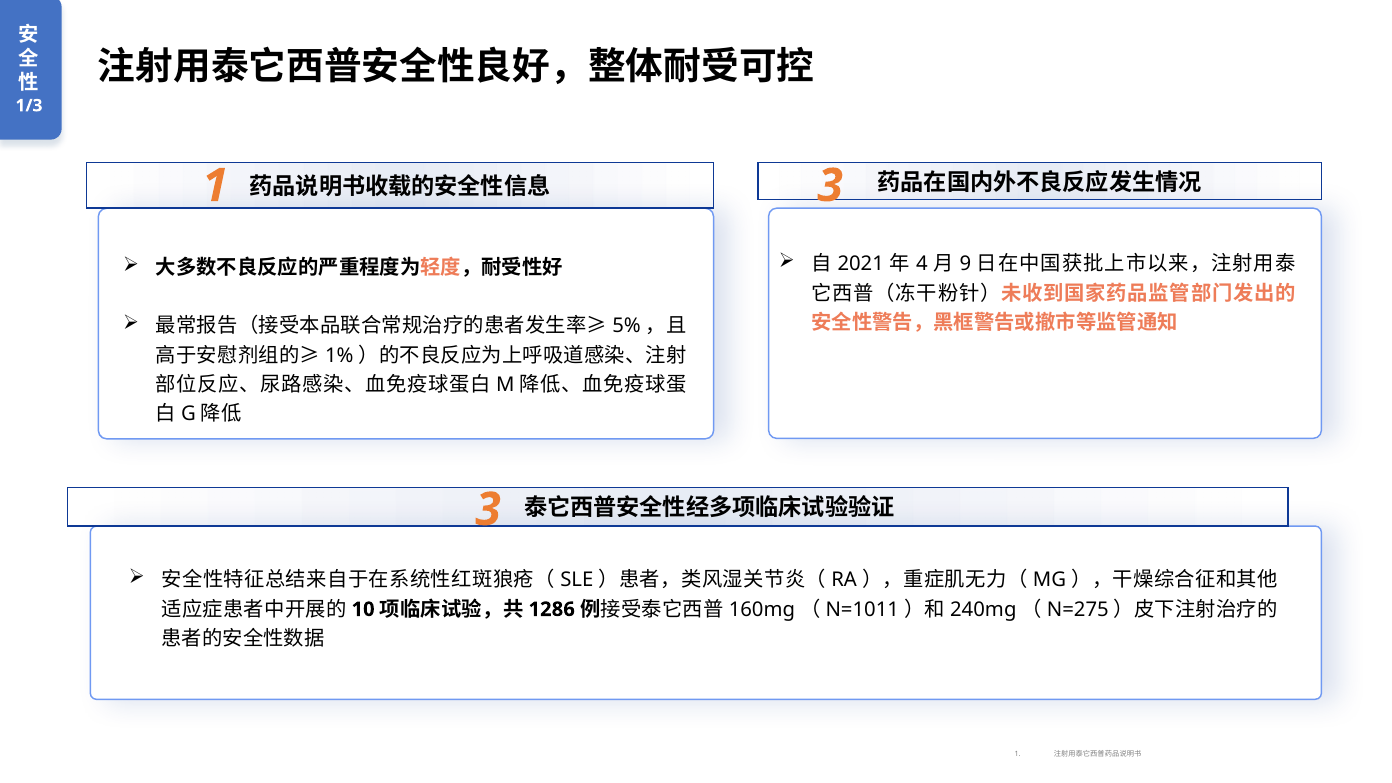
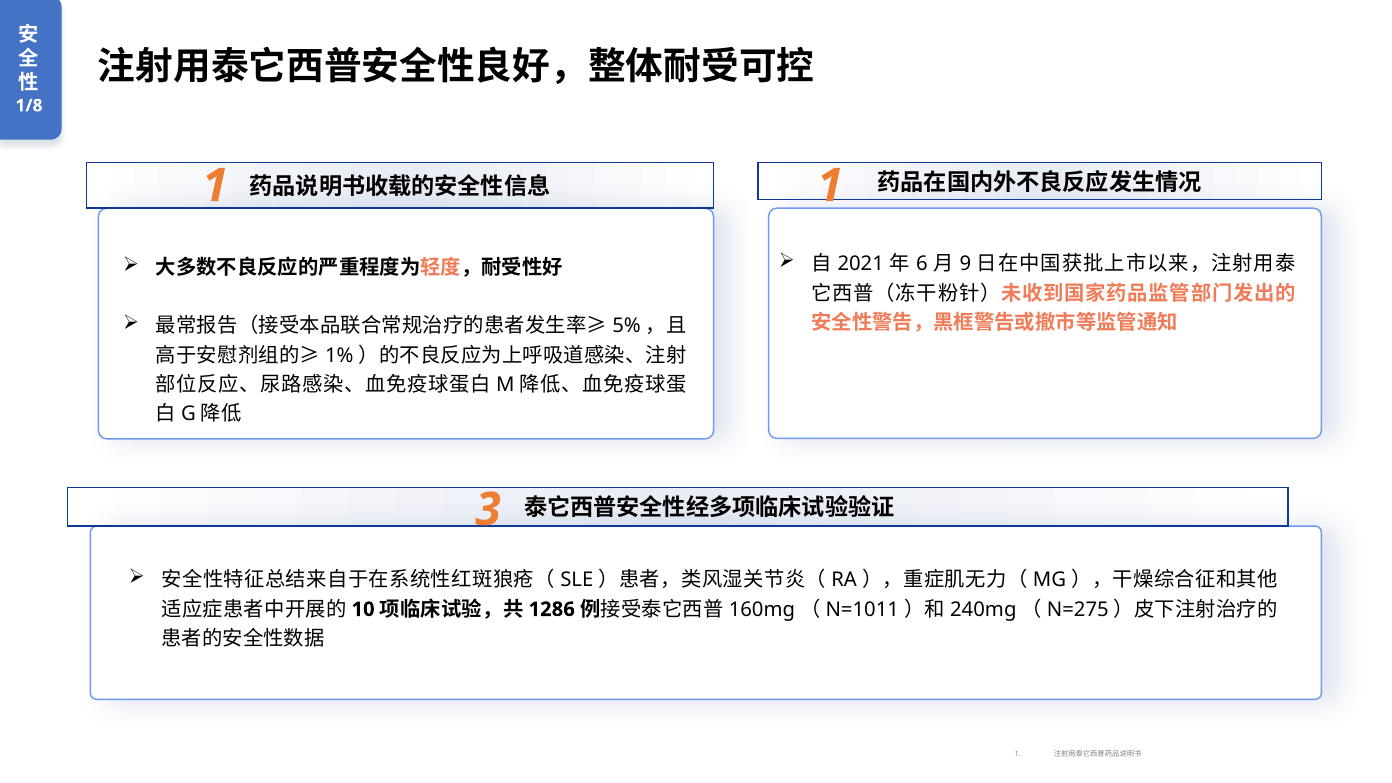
1/3: 1/3 -> 1/8 (29, 106)
3: 3 -> 1 (830, 186)
4: 4 -> 6 (922, 264)
